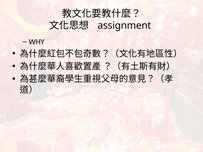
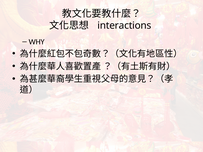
assignment: assignment -> interactions (124, 26)
